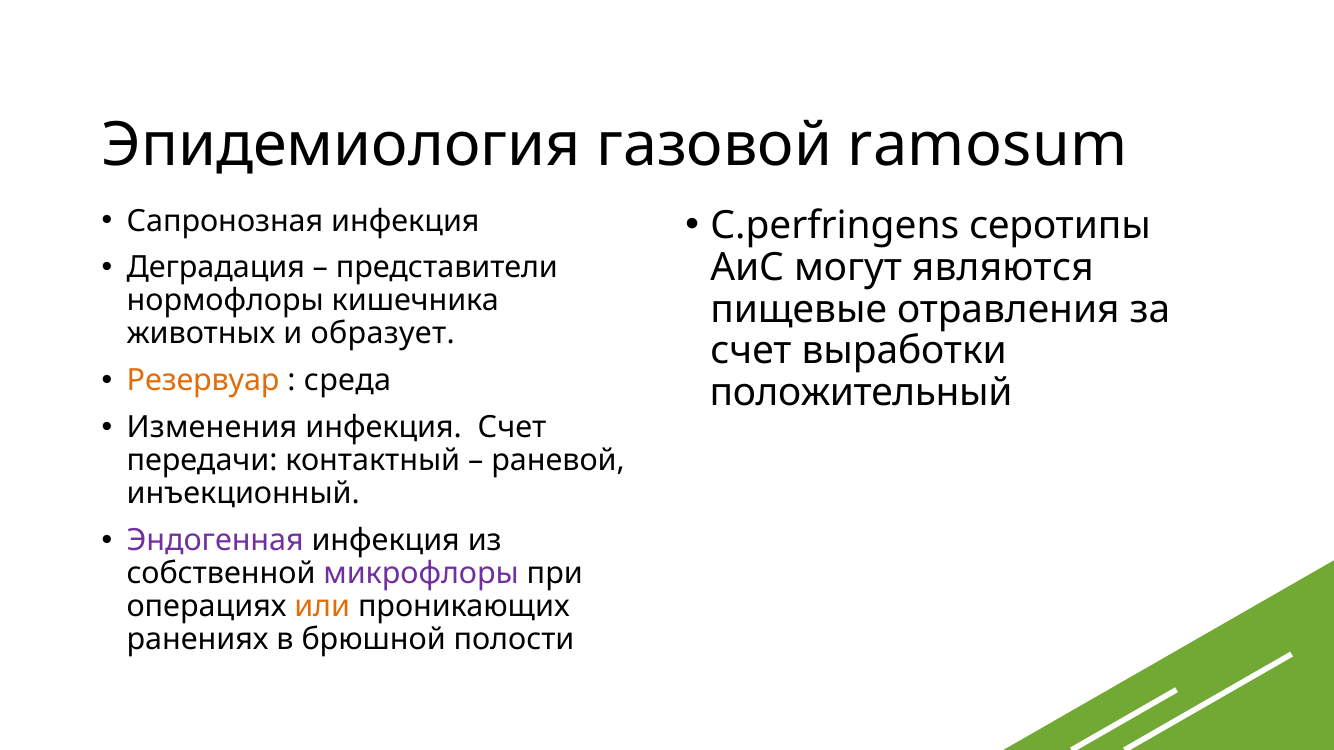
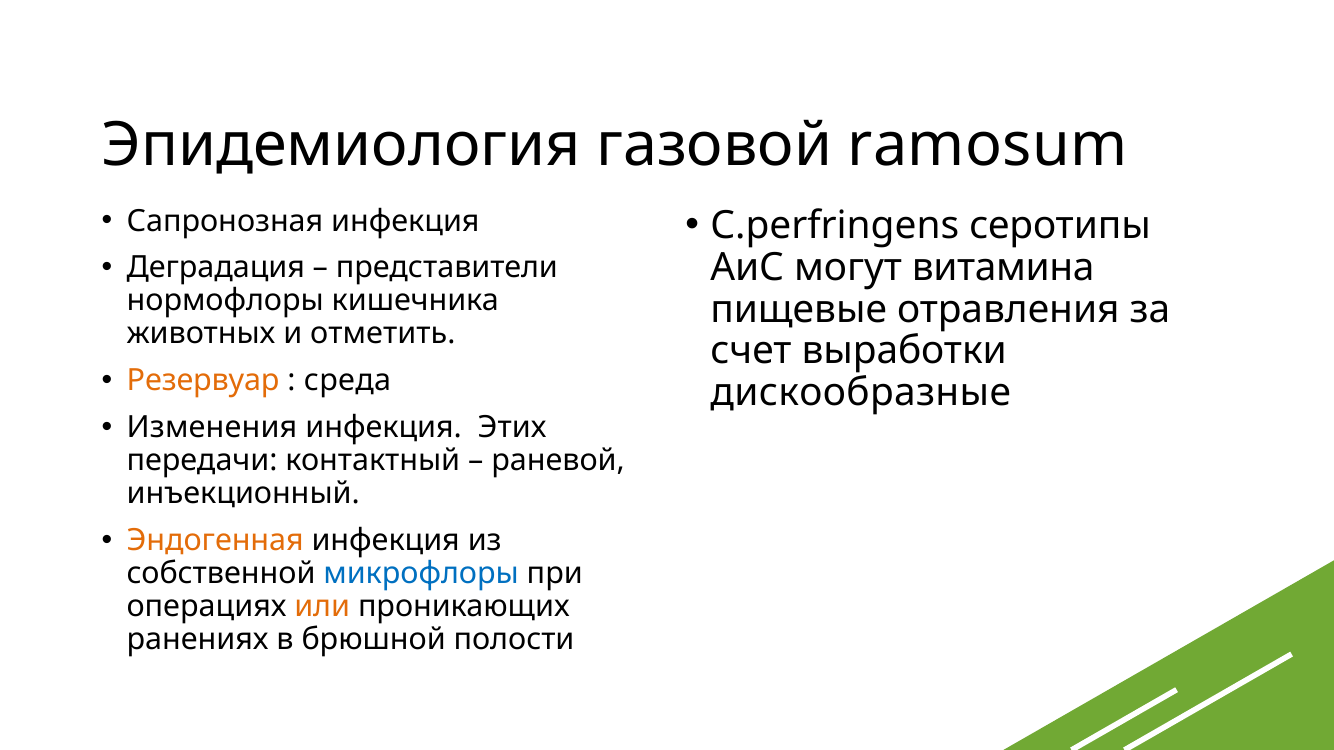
являются: являются -> витамина (1003, 267)
образует: образует -> отметить (383, 334)
положительный: положительный -> дискообразные (861, 393)
инфекция Счет: Счет -> Этих (512, 428)
Эндогенная colour: purple -> orange (215, 541)
микрофлоры colour: purple -> blue (421, 574)
